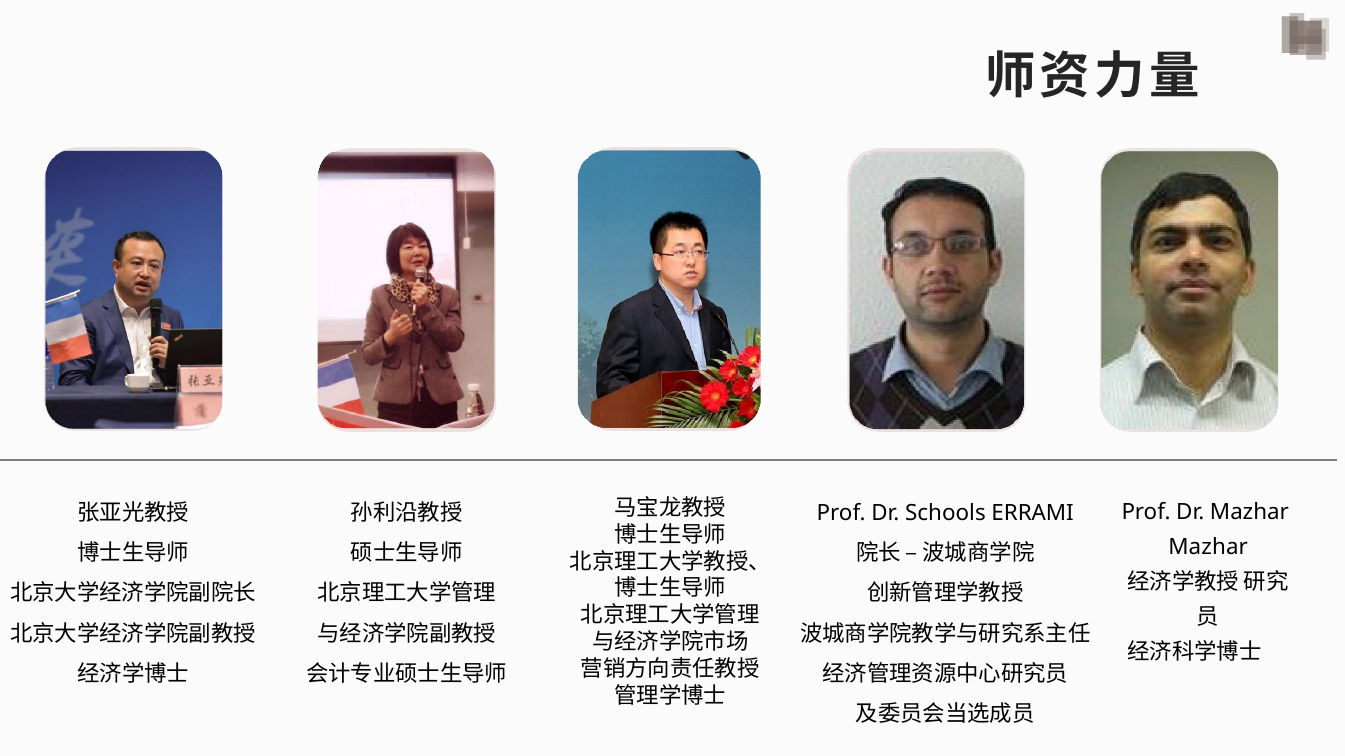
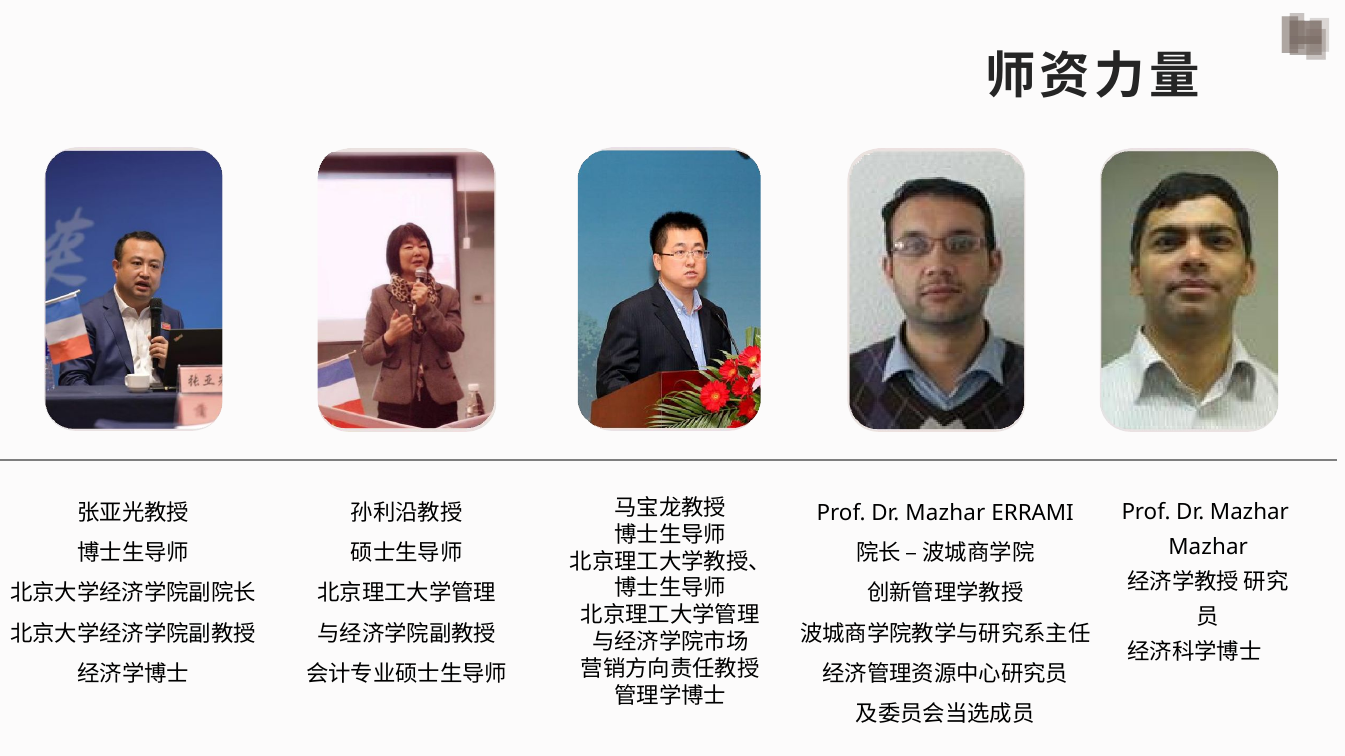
Schools: Schools -> Mazhar (945, 513)
